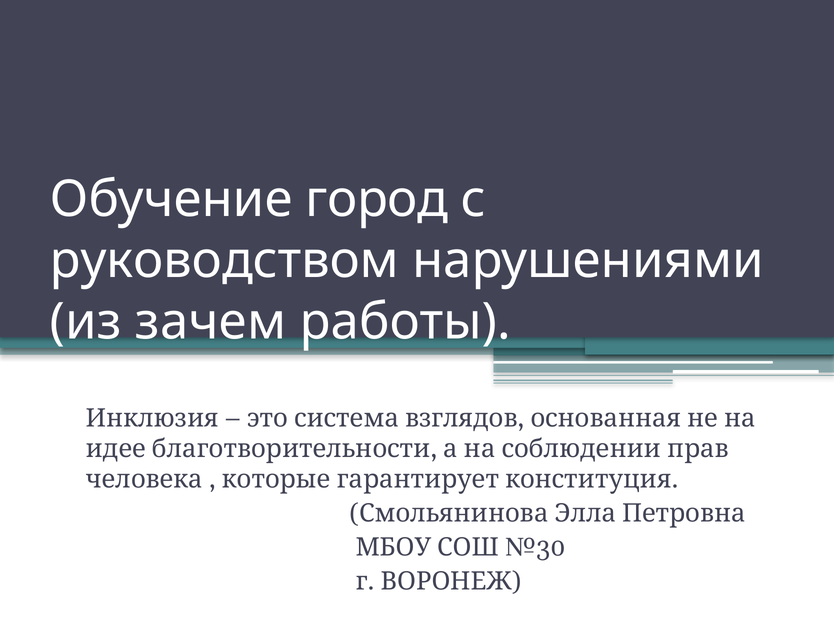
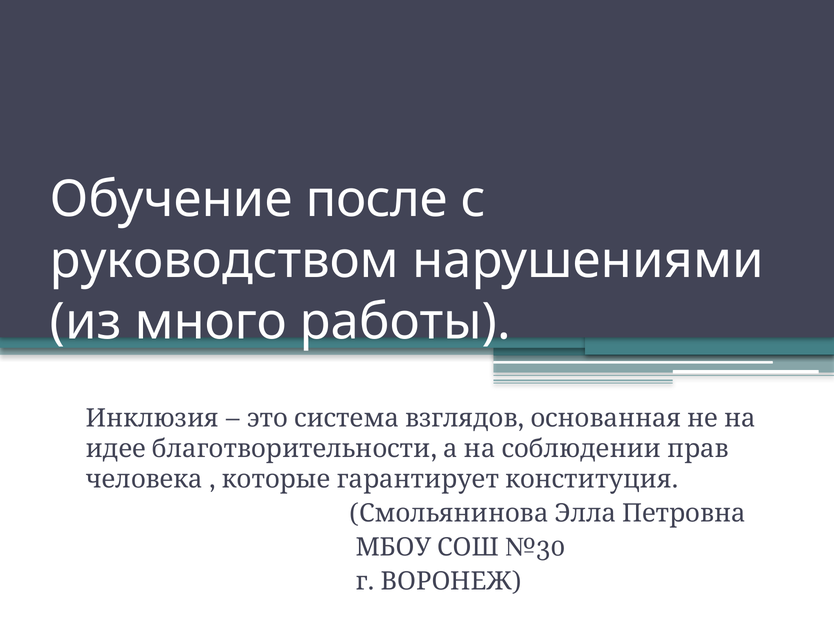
город: город -> после (377, 200)
зачем: зачем -> много (211, 322)
